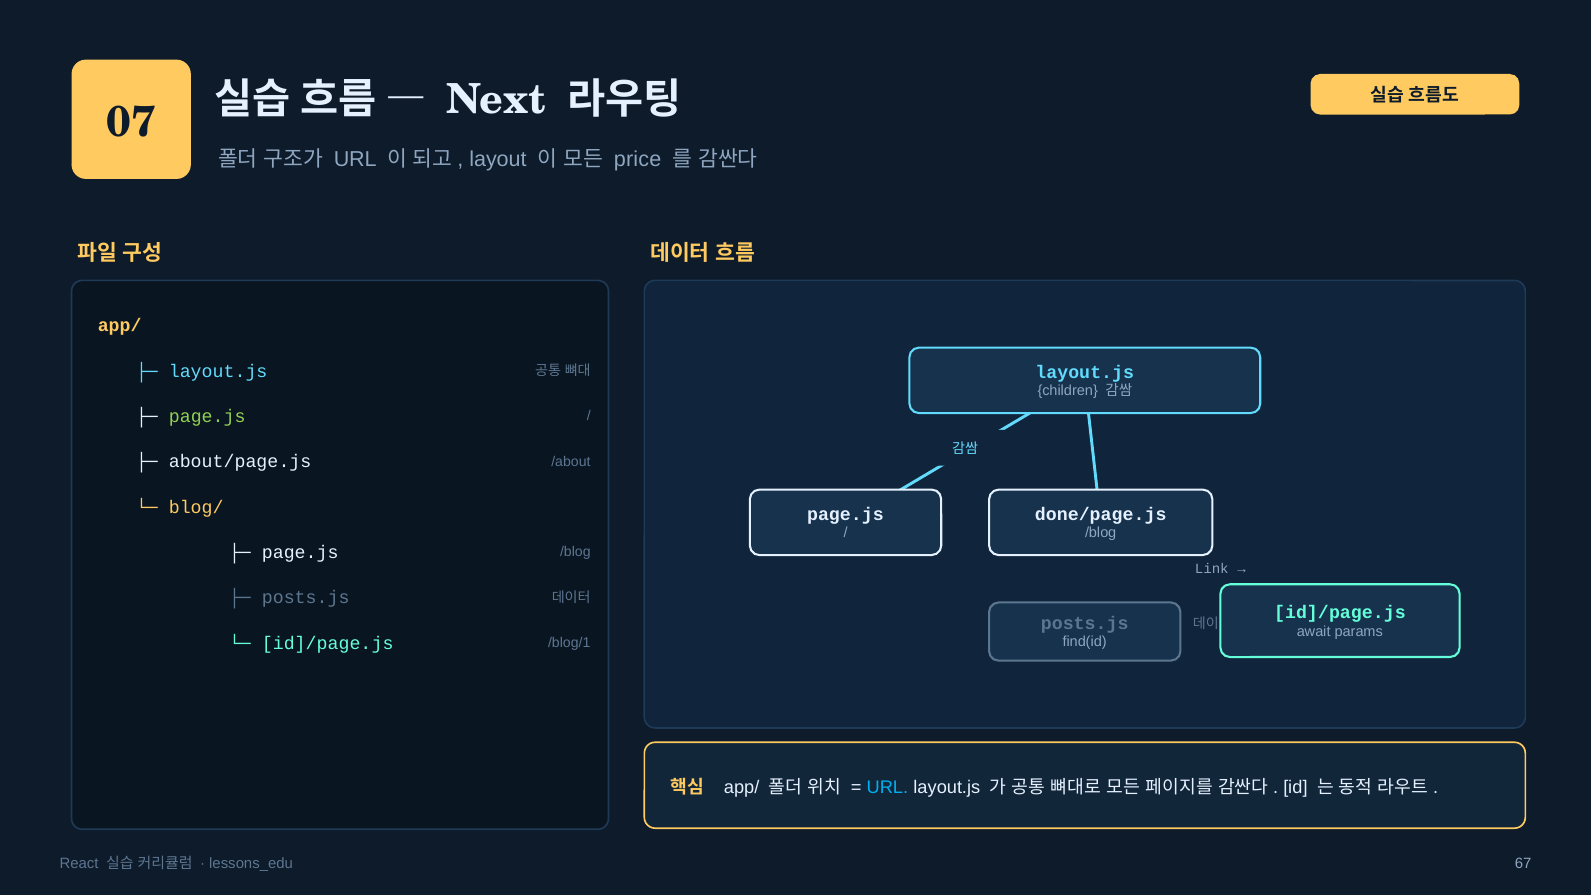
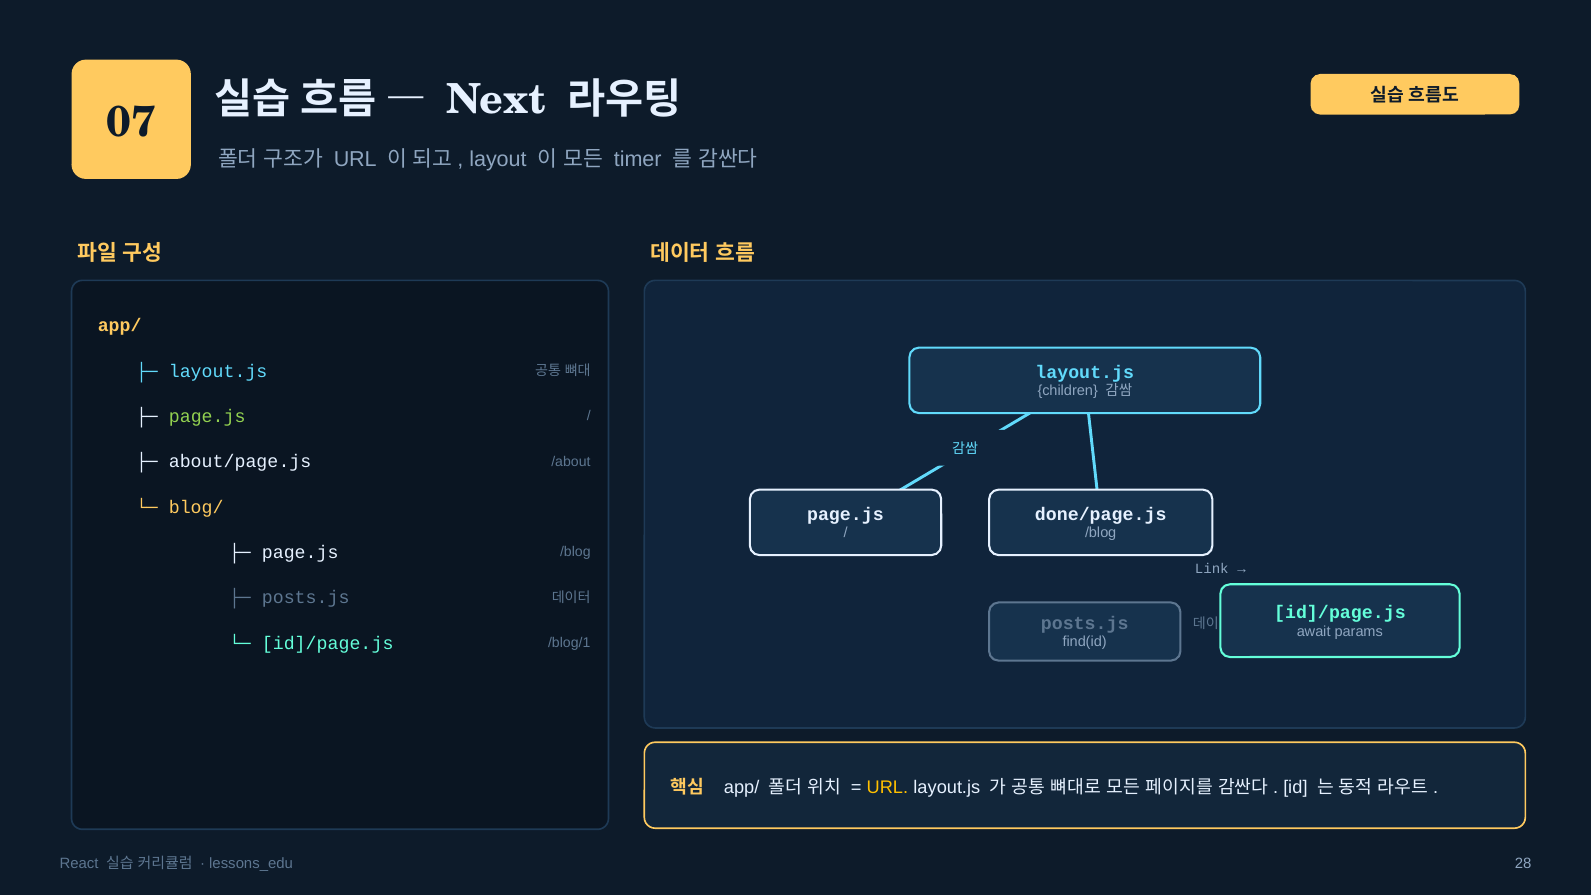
price: price -> timer (638, 159)
URL colour: light blue -> yellow (887, 787)
67: 67 -> 28 (1523, 864)
